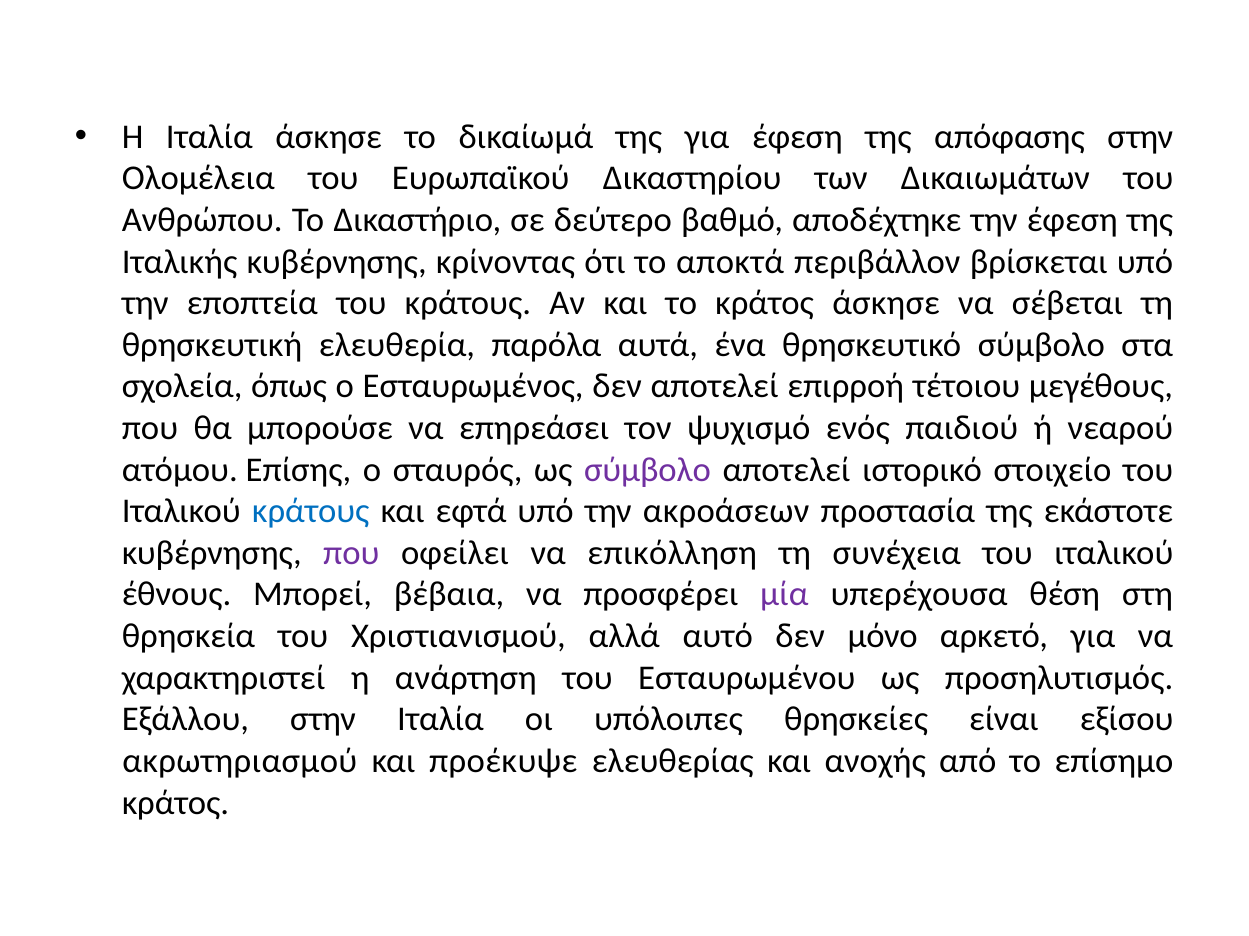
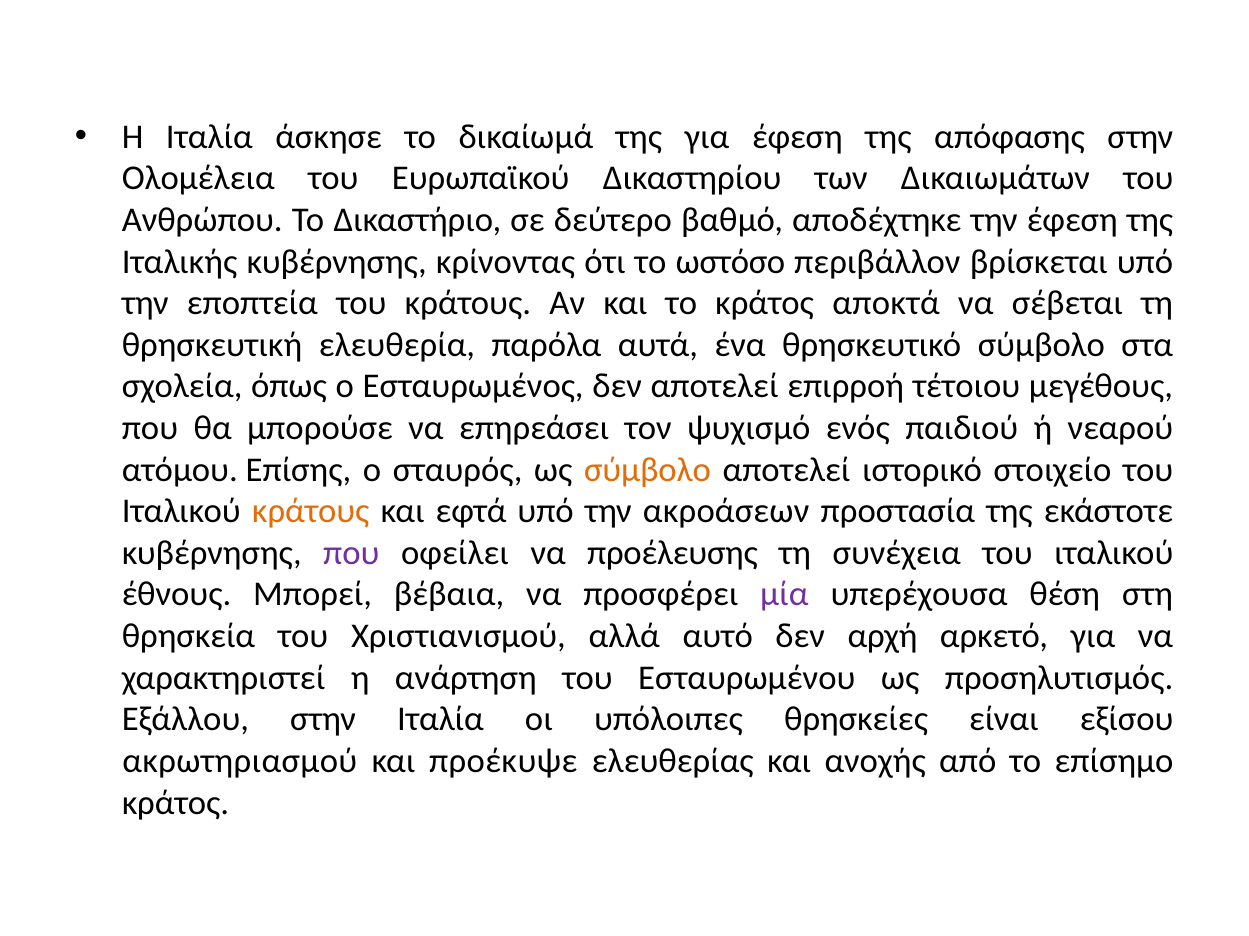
αποκτά: αποκτά -> ωστόσο (730, 262)
κράτος άσκησε: άσκησε -> αποκτά (886, 303)
σύμβολο colour: purple -> orange (648, 470)
κράτους colour: blue -> orange (311, 512)
επικόλληση: επικόλληση -> προέλευσης (673, 553)
μόνο: μόνο -> αρχή (883, 637)
